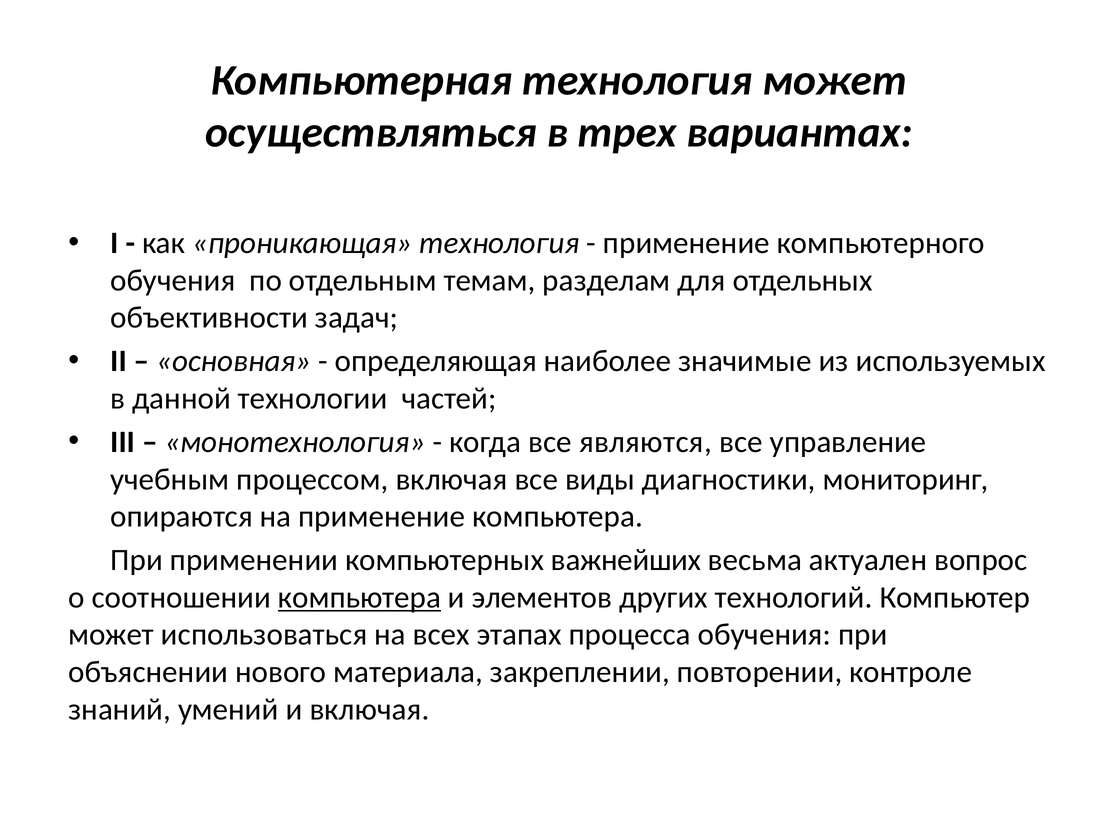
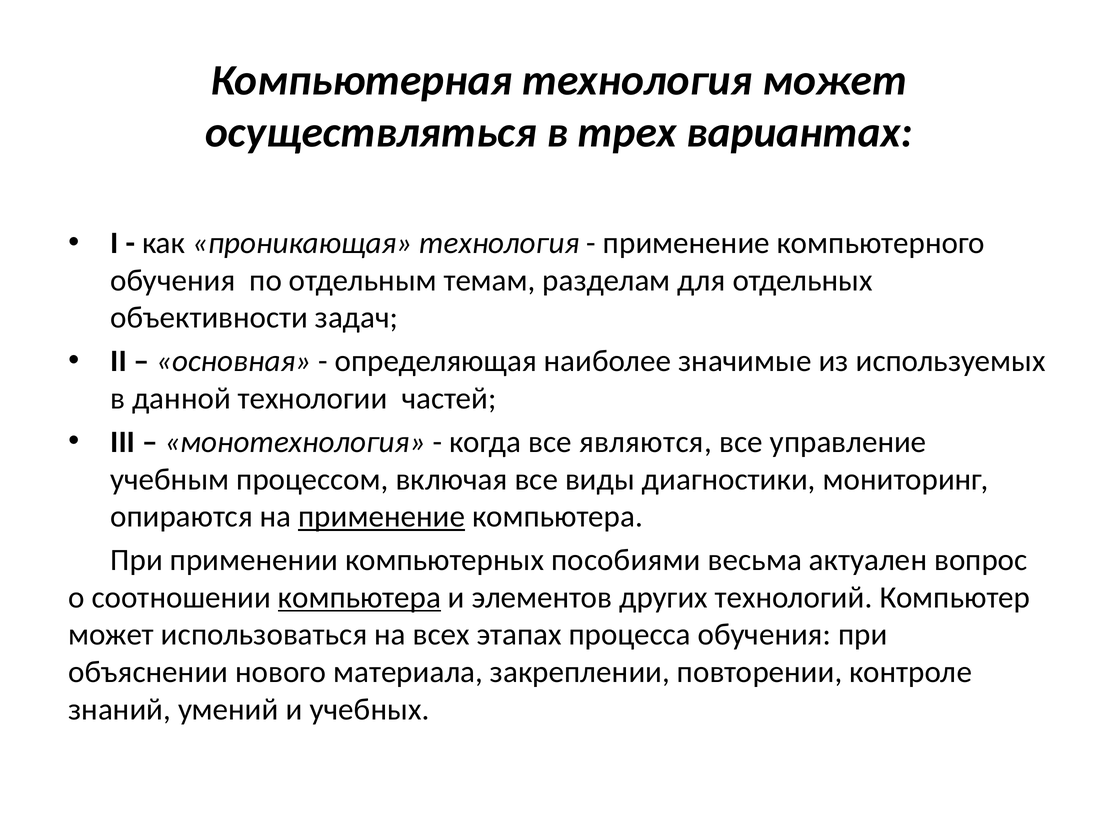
применение underline: none -> present (382, 517)
важнейших: важнейших -> пособиями (626, 560)
и включая: включая -> учебных (370, 710)
